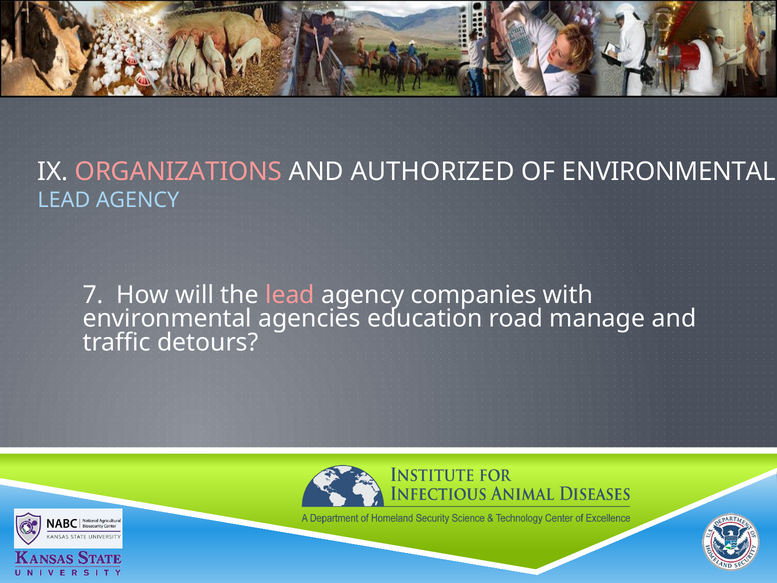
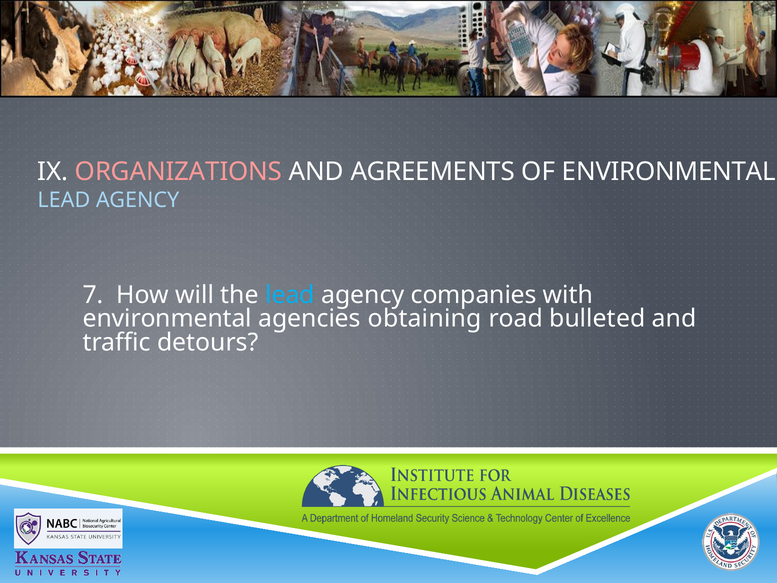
AUTHORIZED: AUTHORIZED -> AGREEMENTS (433, 172)
lead colour: pink -> light blue (290, 295)
education: education -> obtaining (425, 319)
manage: manage -> bulleted (597, 319)
